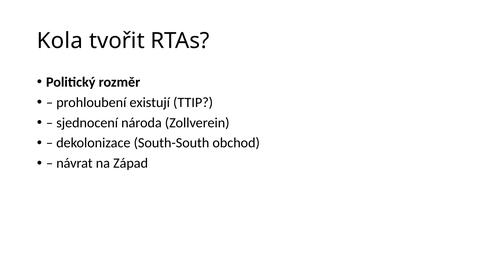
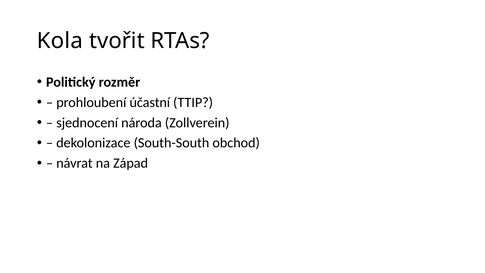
existují: existují -> účastní (150, 102)
